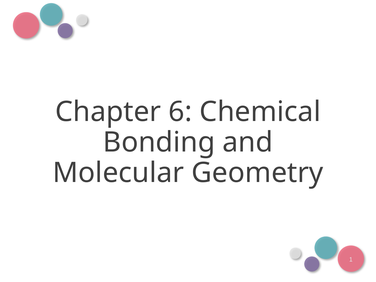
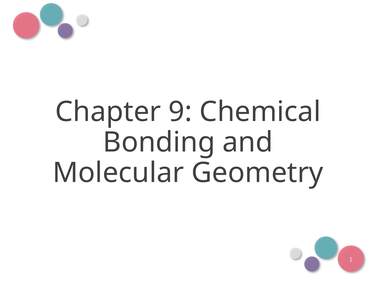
6: 6 -> 9 (180, 112)
